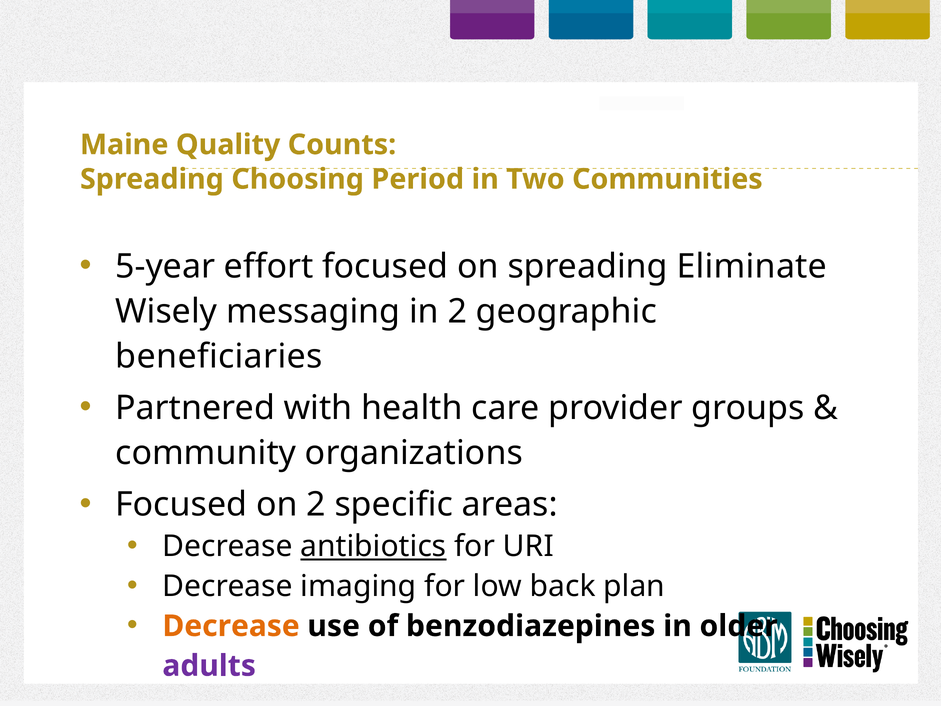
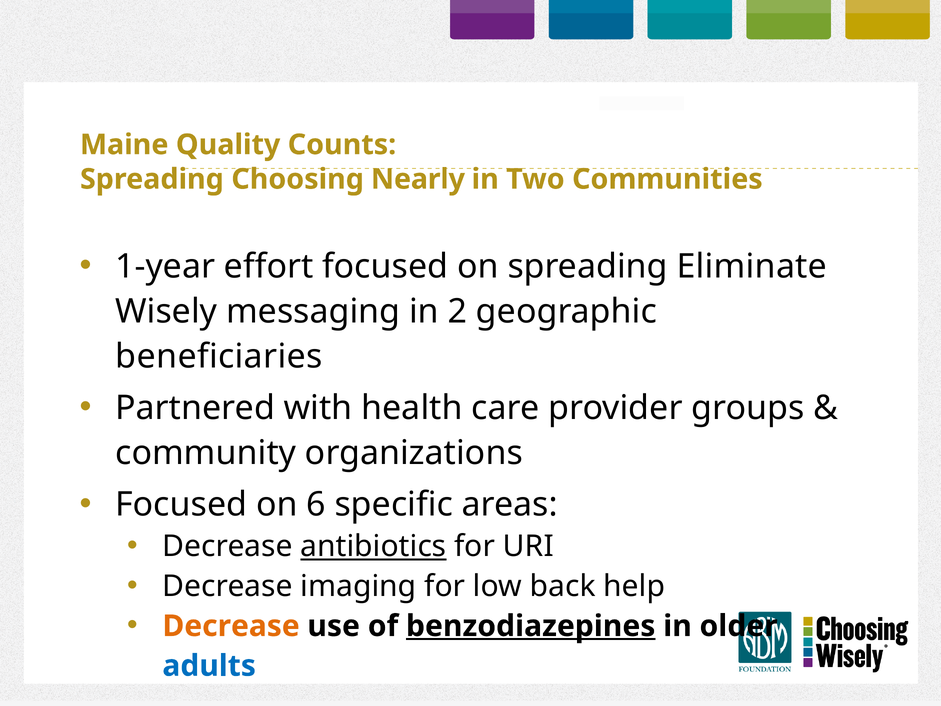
Period: Period -> Nearly (418, 179)
5-year: 5-year -> 1-year (165, 266)
on 2: 2 -> 6 (316, 505)
plan: plan -> help (634, 586)
benzodiazepines underline: none -> present (531, 626)
adults colour: purple -> blue (209, 666)
